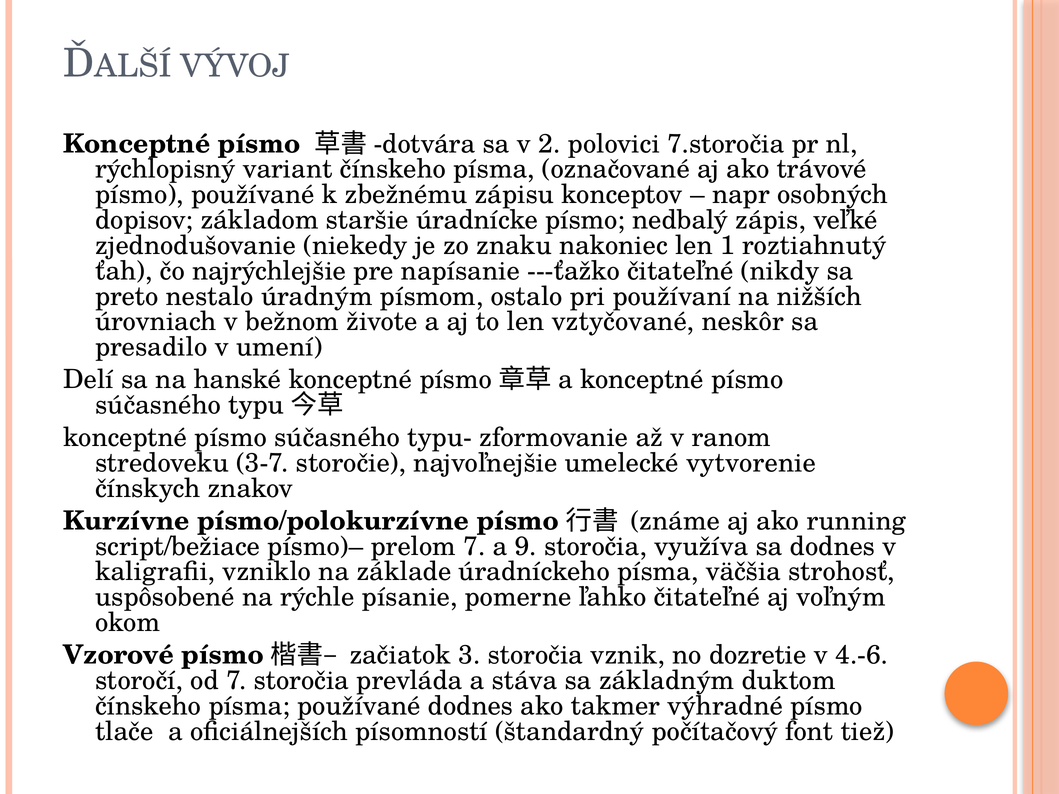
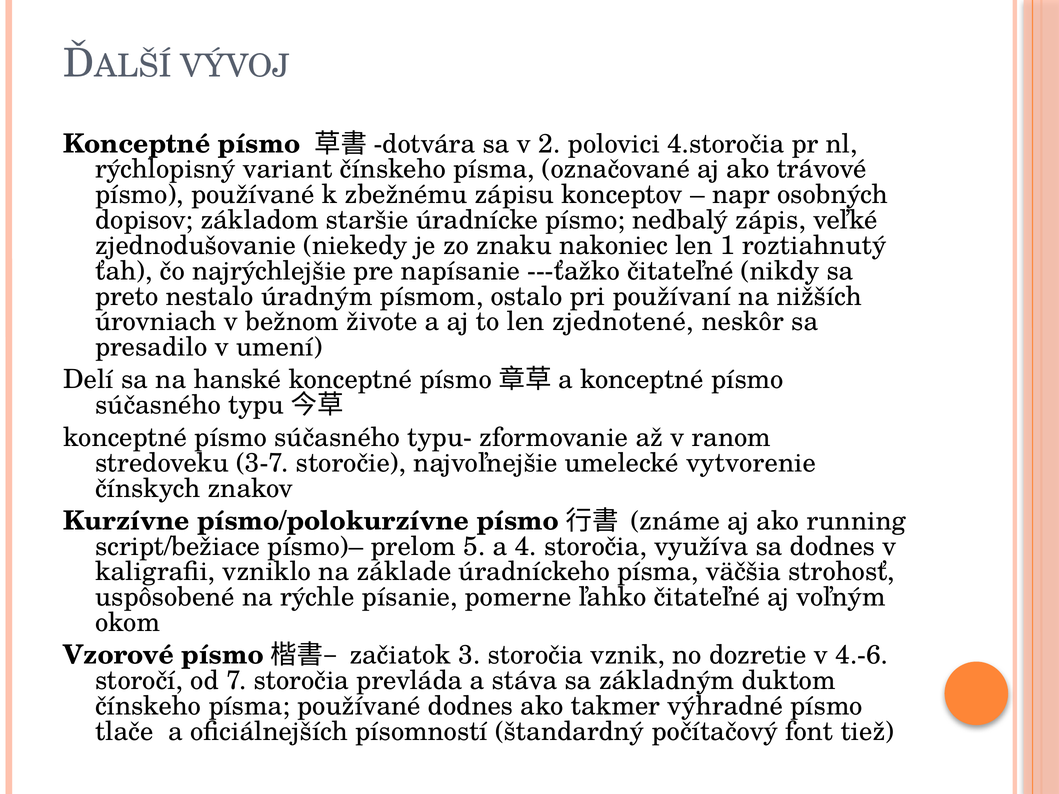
7.storočia: 7.storočia -> 4.storočia (726, 144)
vztyčované: vztyčované -> zjednotené (623, 322)
prelom 7: 7 -> 5 (474, 546)
9: 9 -> 4 (526, 546)
